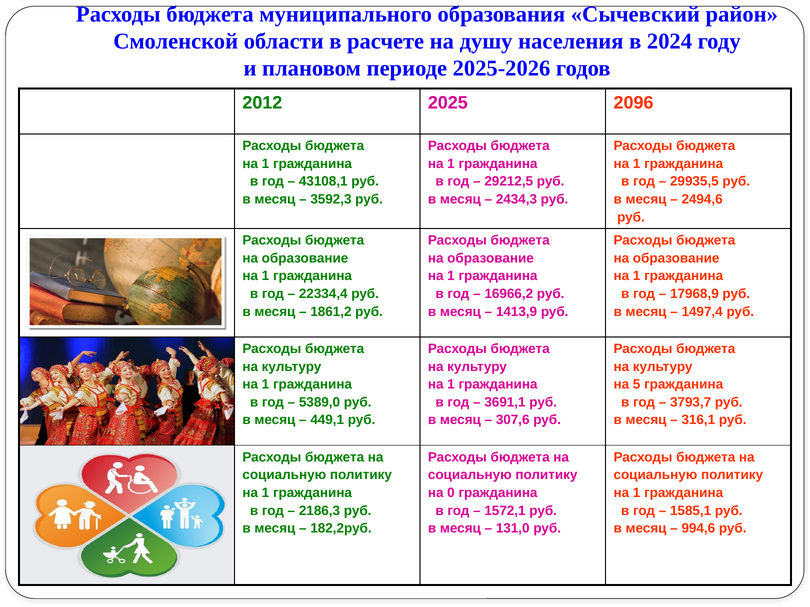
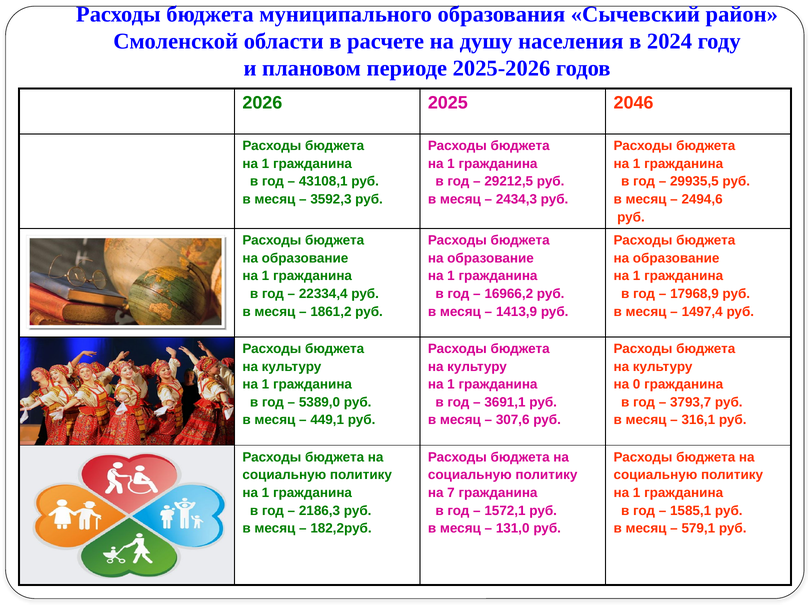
2012: 2012 -> 2026 (262, 103)
2096: 2096 -> 2046 (634, 103)
5: 5 -> 0 (637, 385)
0: 0 -> 7 (451, 493)
994,6: 994,6 -> 579,1 (698, 529)
